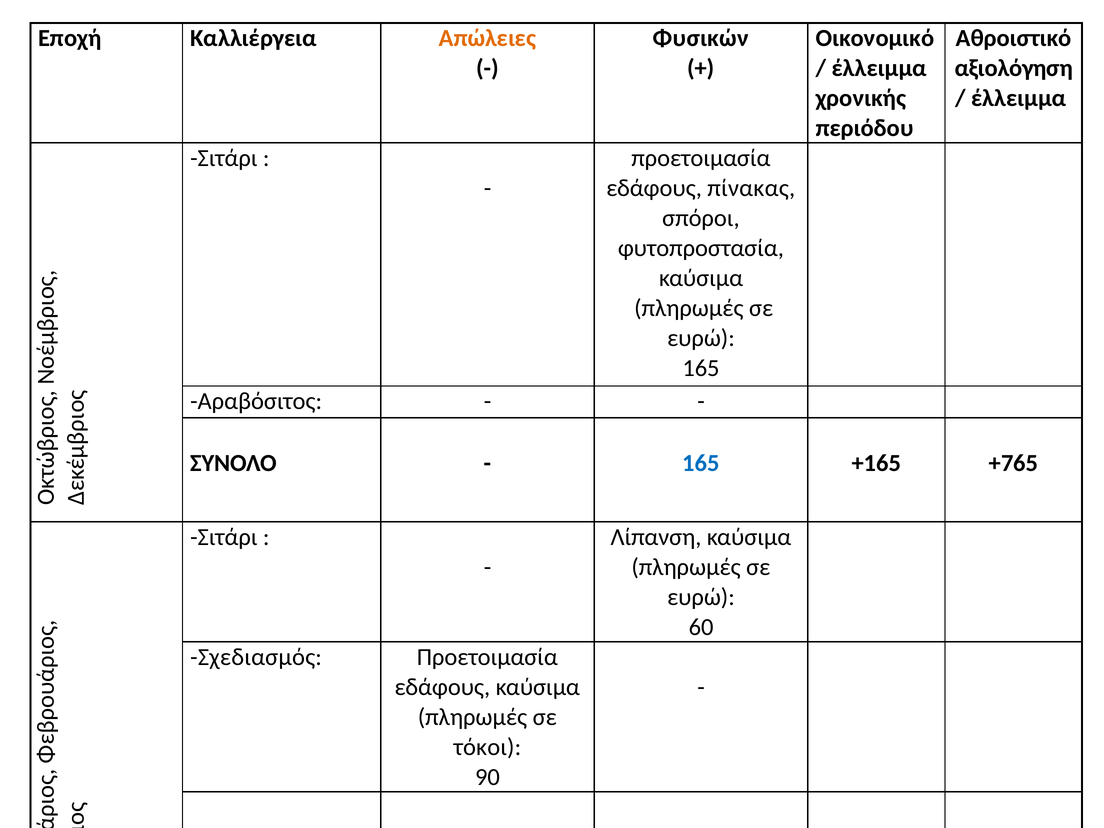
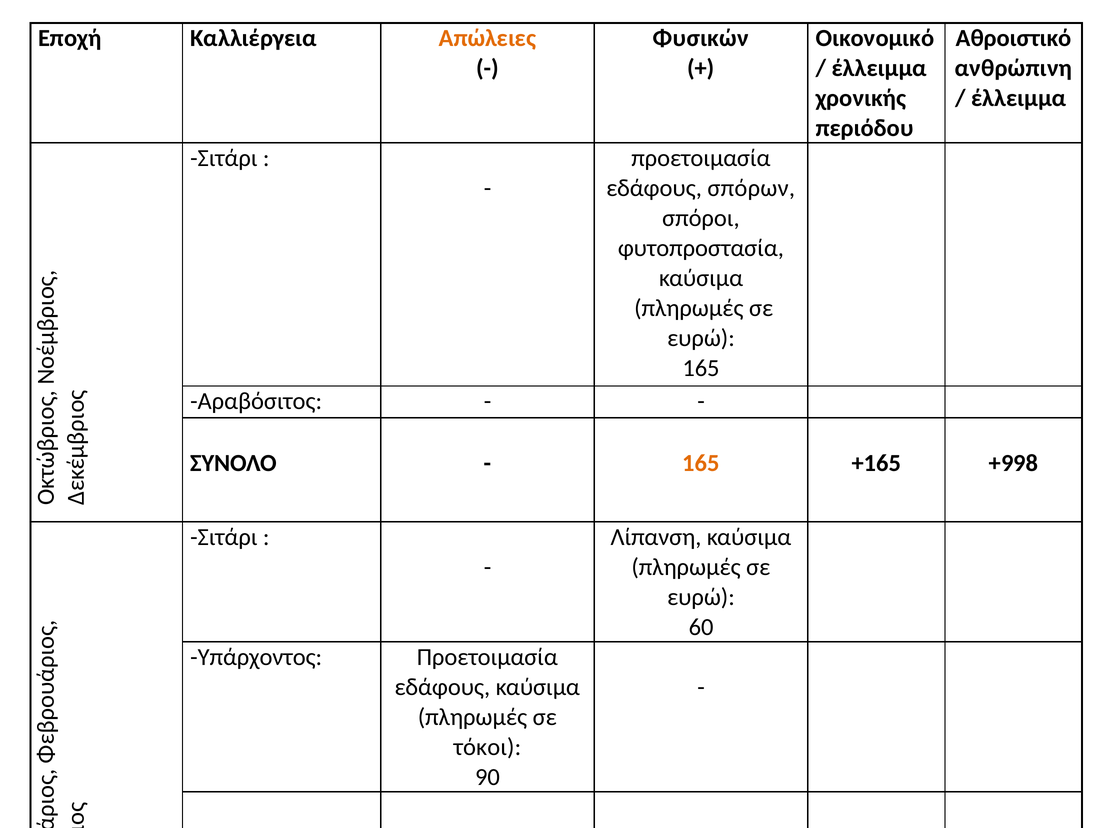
αξιολόγηση: αξιολόγηση -> ανθρώπινη (1013, 68)
πίνακας: πίνακας -> σπόρων (751, 188)
165 colour: blue -> orange (701, 463)
+765: +765 -> +998 (1014, 463)
Σχεδιασμός: Σχεδιασμός -> Υπάρχοντος (256, 657)
